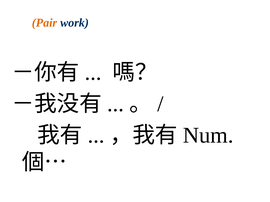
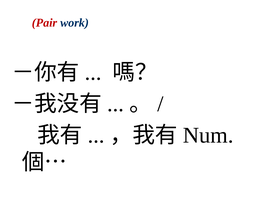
Pair colour: orange -> red (45, 23)
